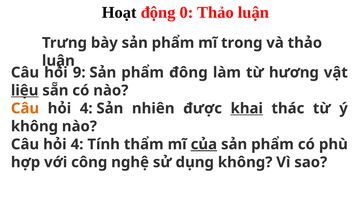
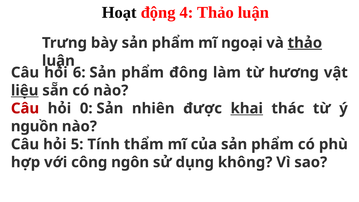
0: 0 -> 4 (186, 12)
trong: trong -> ngoại (242, 43)
thảo underline: none -> present (305, 43)
9: 9 -> 6 (79, 72)
Câu colour: orange -> red (25, 108)
4: 4 -> 0 (86, 108)
không: không -> nguồn (35, 126)
4: 4 -> 5 (77, 144)
của underline: present -> none (204, 144)
nghệ: nghệ -> ngôn (130, 162)
